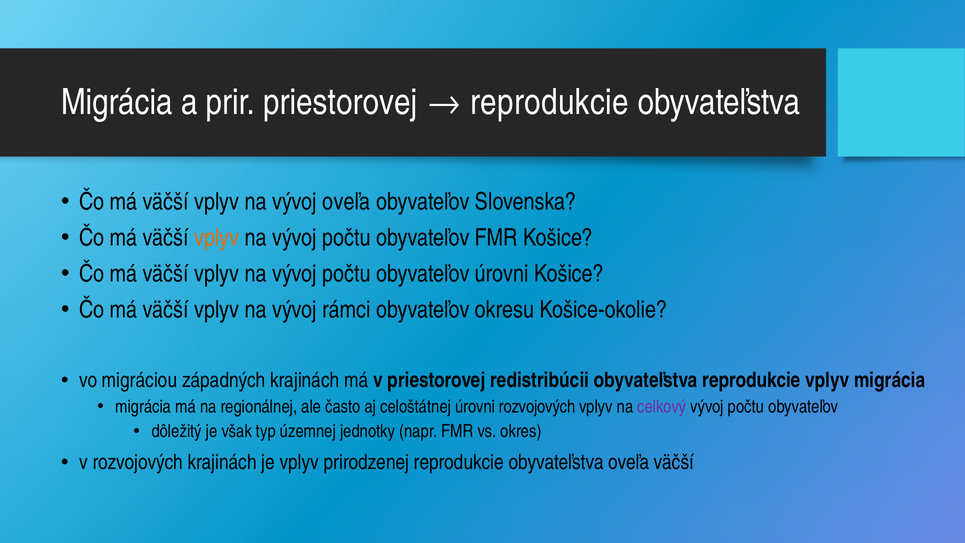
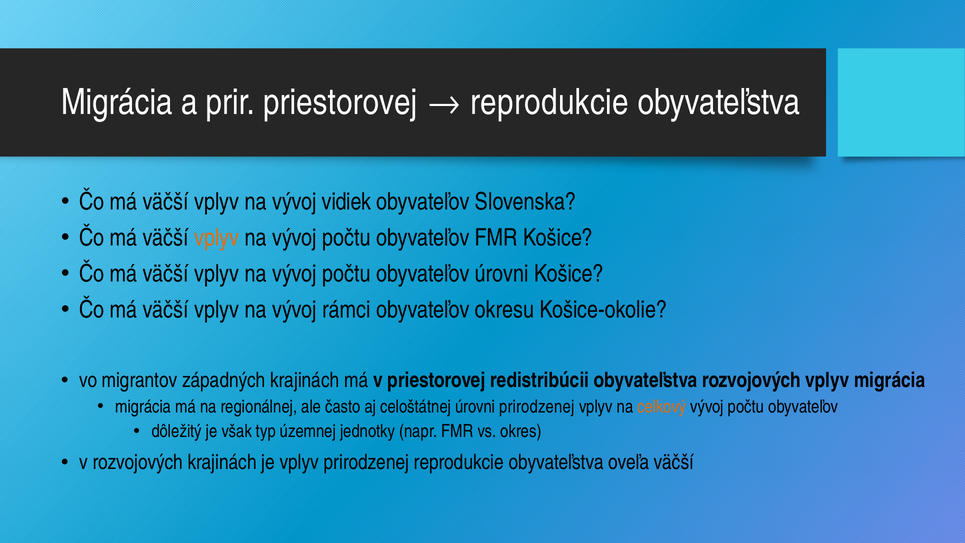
vývoj oveľa: oveľa -> vidiek (347, 201)
migráciou: migráciou -> migrantov (140, 380)
obyvateľstva reprodukcie: reprodukcie -> rozvojových (751, 380)
úrovni rozvojových: rozvojových -> prirodzenej (537, 407)
celkový colour: purple -> orange (662, 407)
